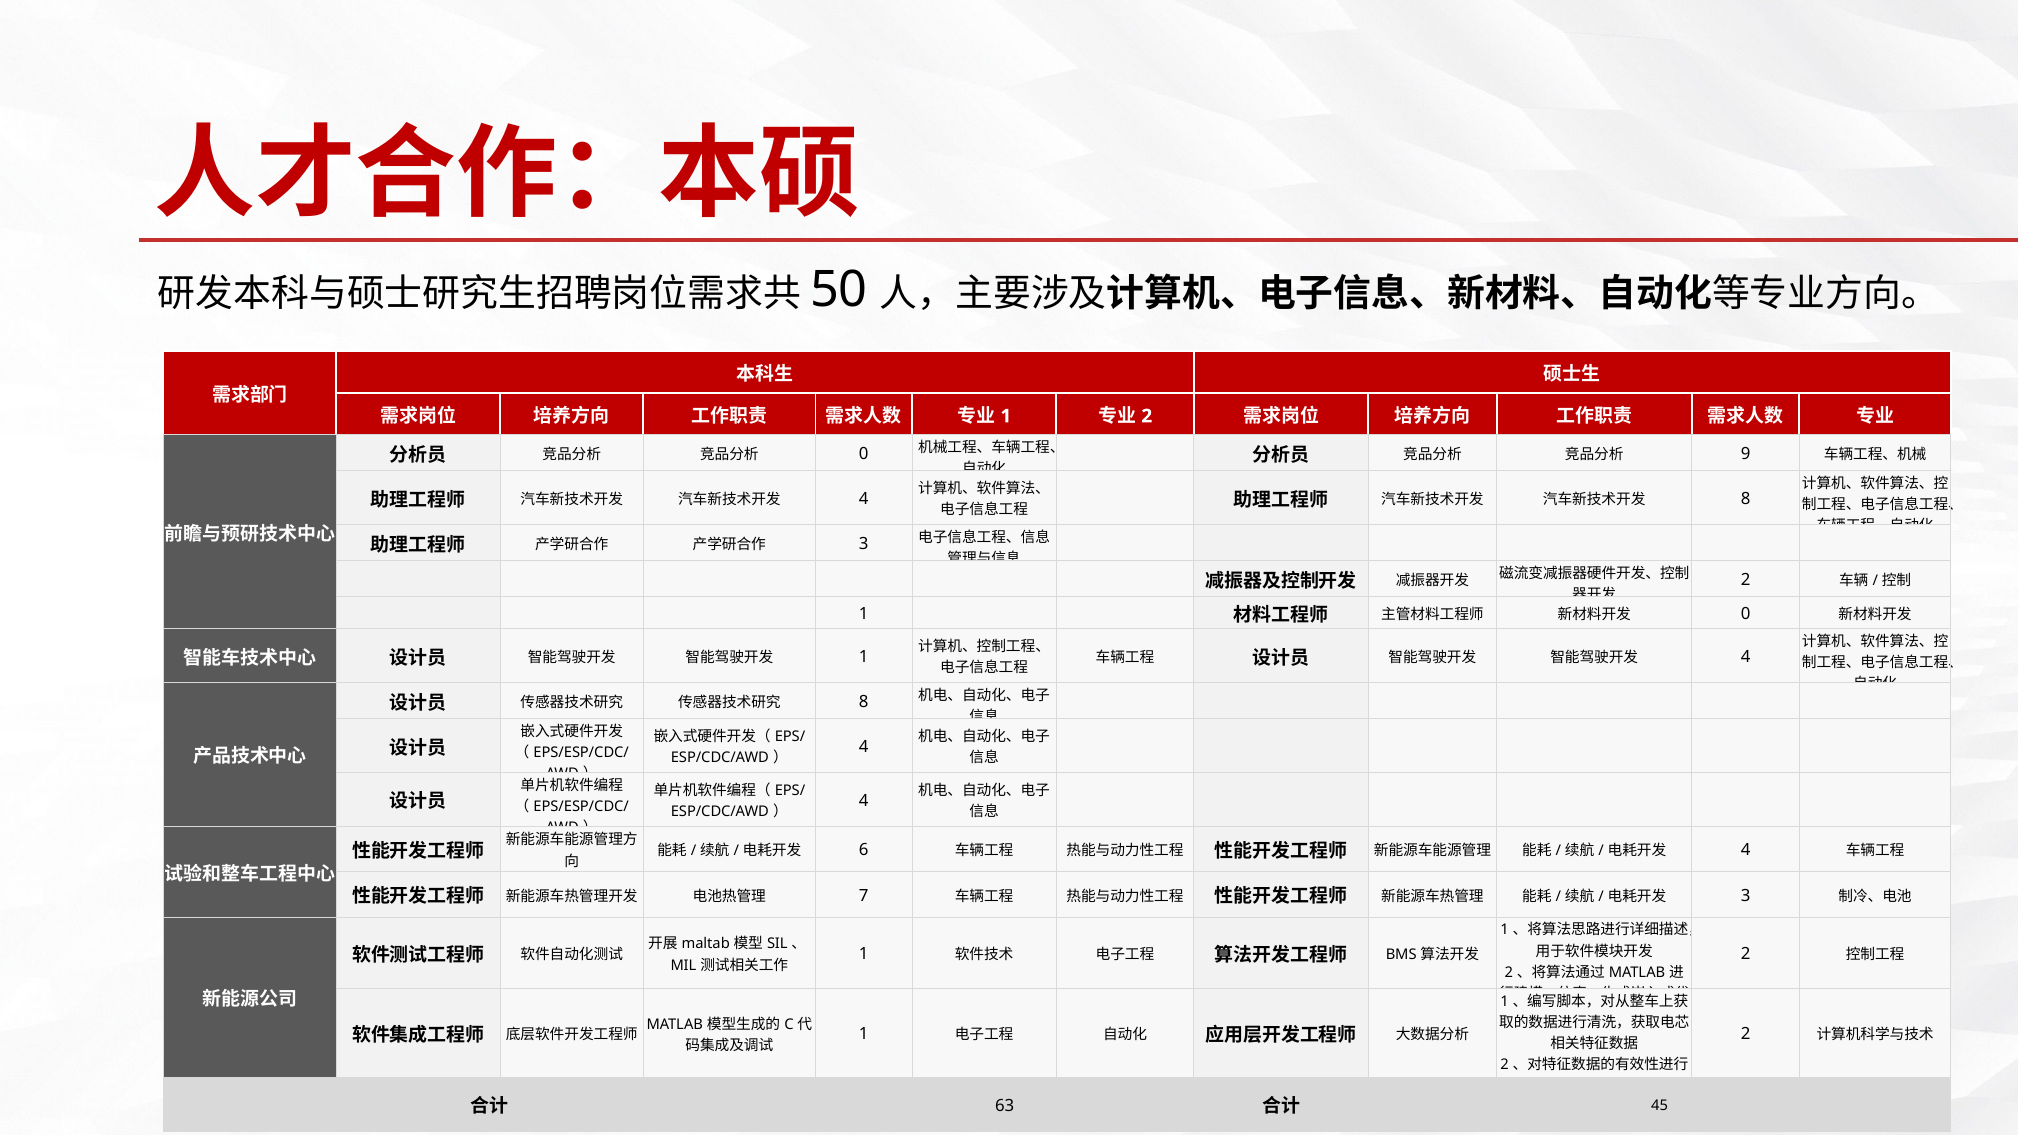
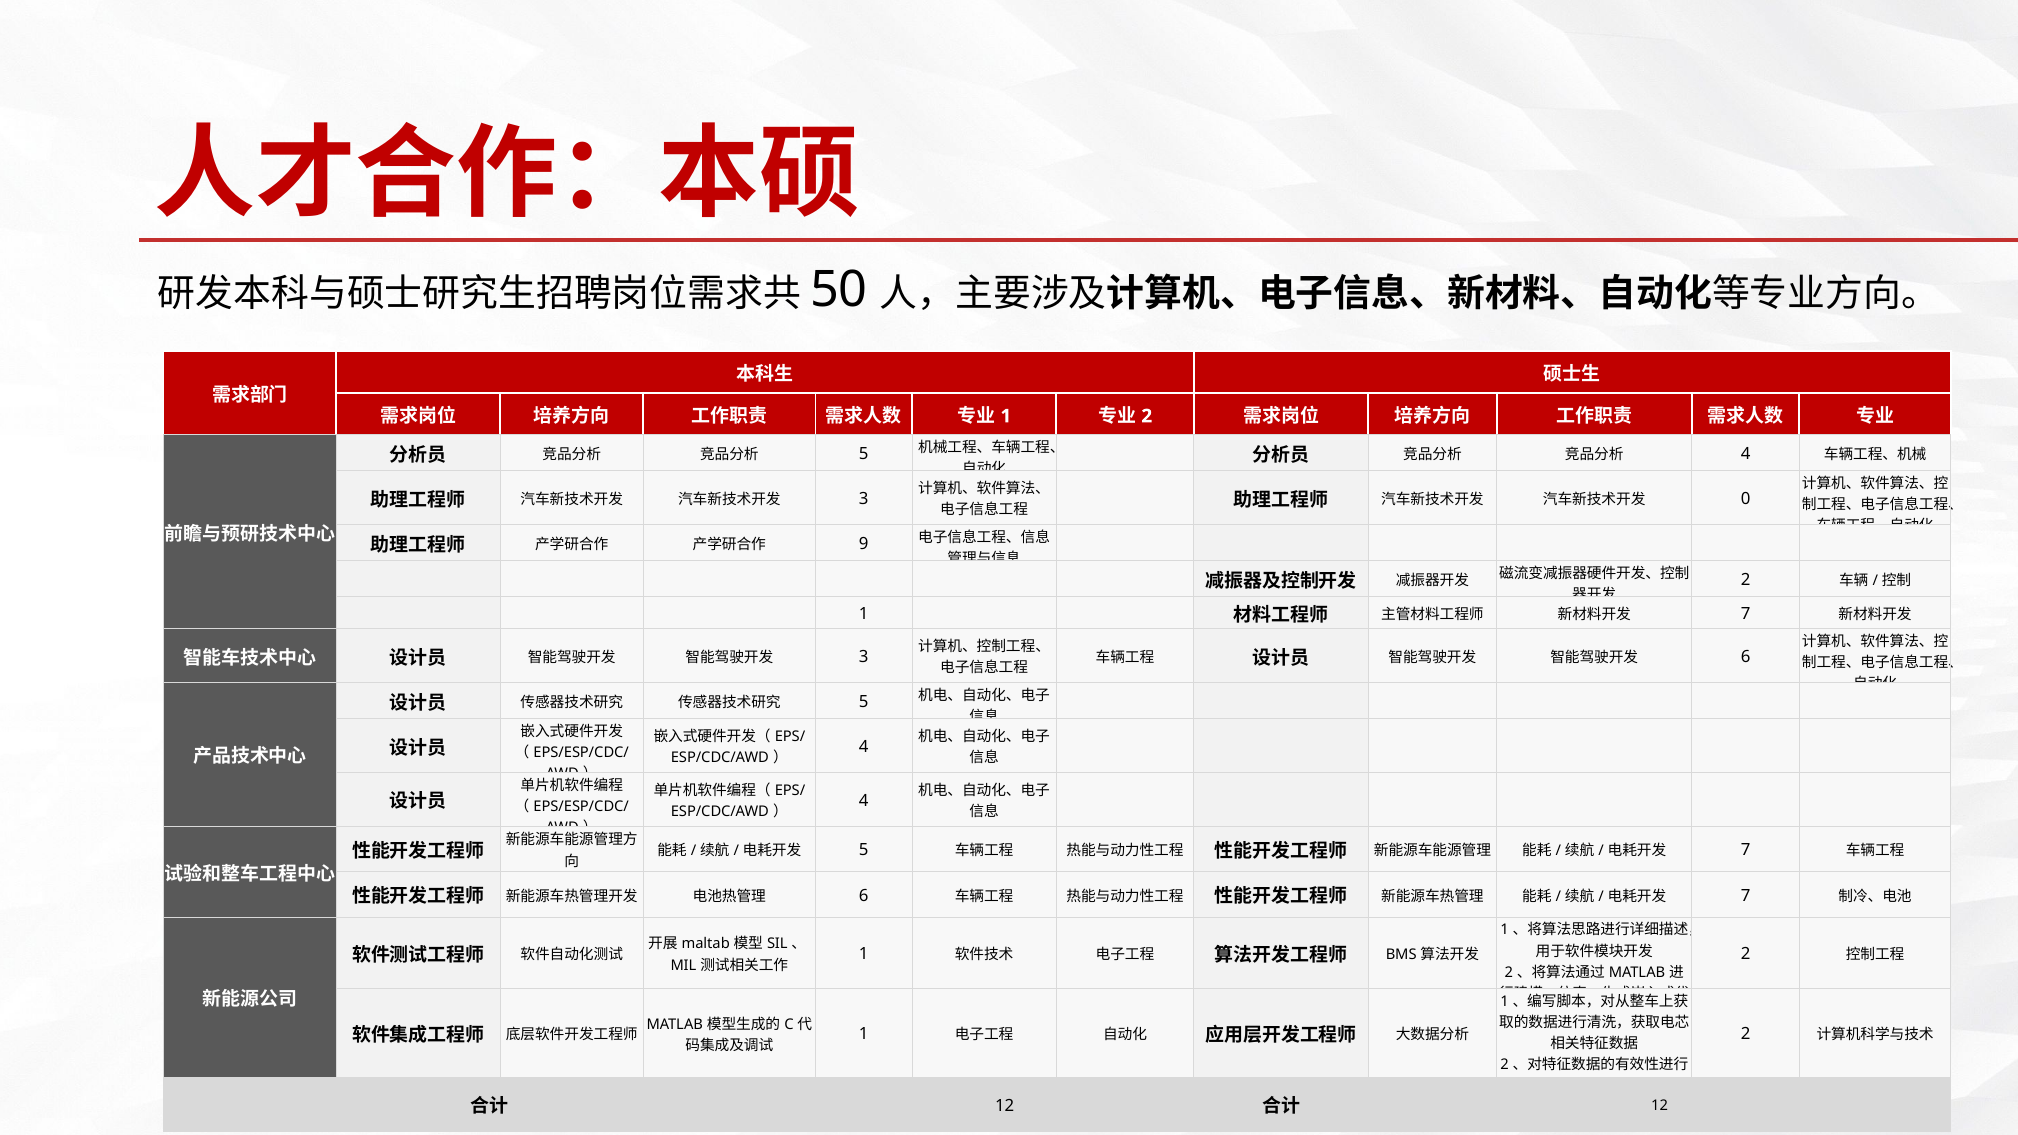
0: 0 -> 5 (864, 454)
9: 9 -> 4 (1746, 454)
4: 4 -> 3 (864, 499)
8: 8 -> 0 (1746, 499)
3: 3 -> 9 (864, 544)
0: 0 -> 7 (1746, 614)
1: 1 -> 3 (864, 657)
4: 4 -> 6 (1746, 657)
8: 8 -> 5 (864, 702)
6: 6 -> 5 (864, 850)
4: 4 -> 7 (1746, 850)
7: 7 -> 6 (864, 896)
3: 3 -> 7 (1746, 896)
63: 63 -> 12 (1005, 1106)
45: 45 -> 12 (1660, 1106)
